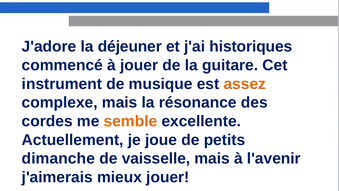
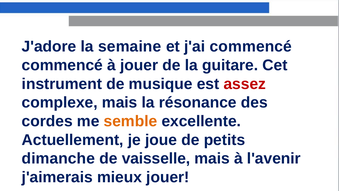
déjeuner: déjeuner -> semaine (130, 47)
j'ai historiques: historiques -> commencé (251, 47)
assez colour: orange -> red (245, 84)
